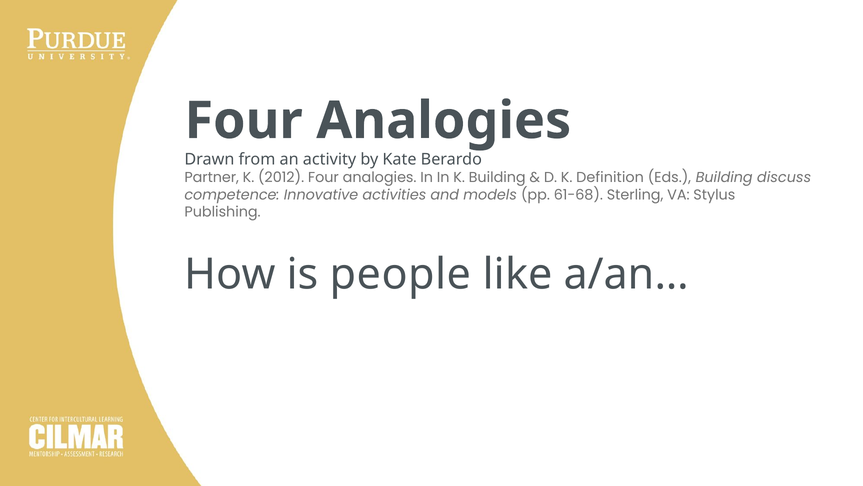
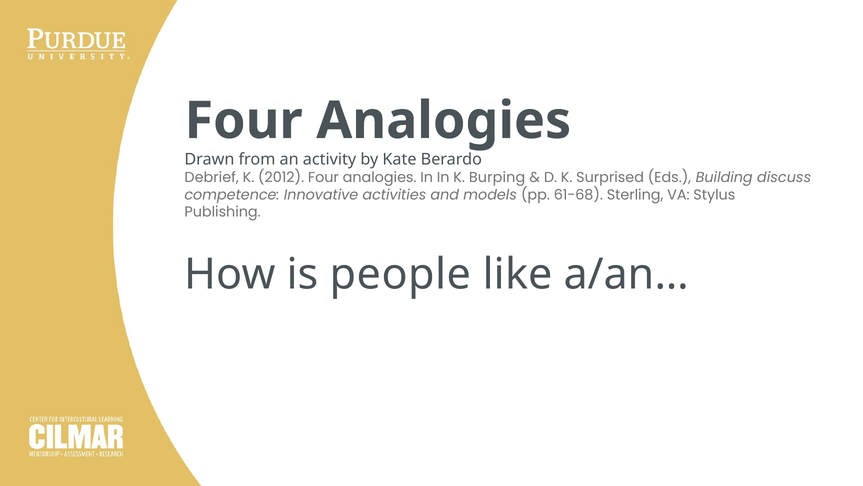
Partner: Partner -> Debrief (212, 177)
K Building: Building -> Burping (497, 177)
Definition: Definition -> Surprised (610, 177)
